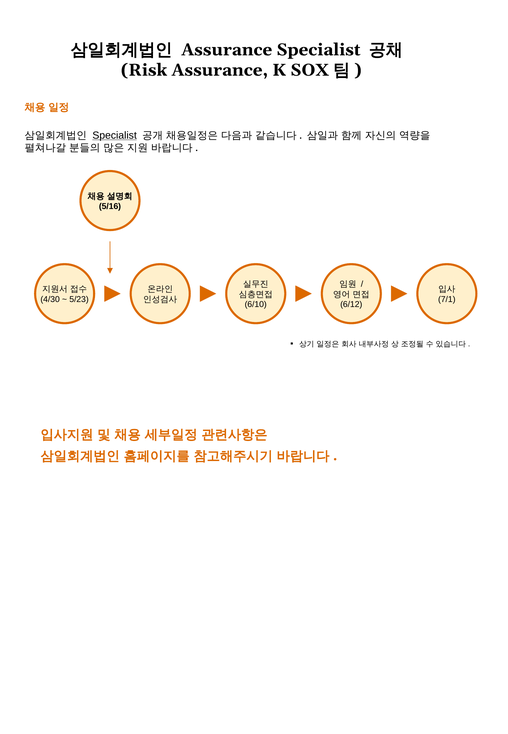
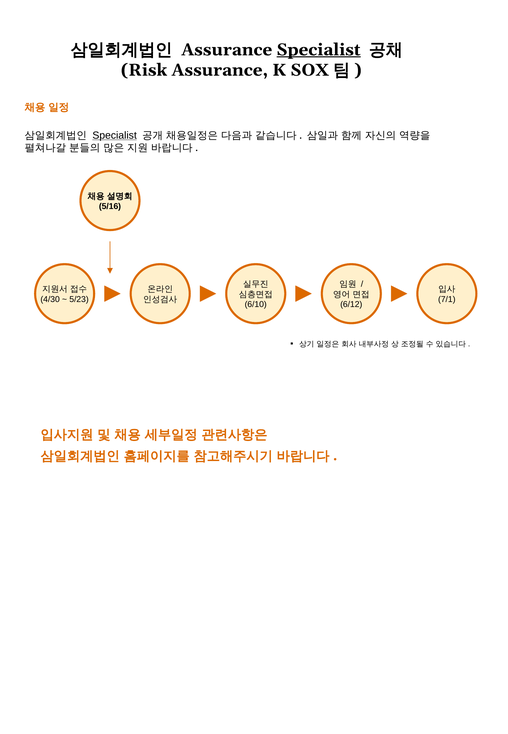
Specialist underline: none -> present (319, 50)
